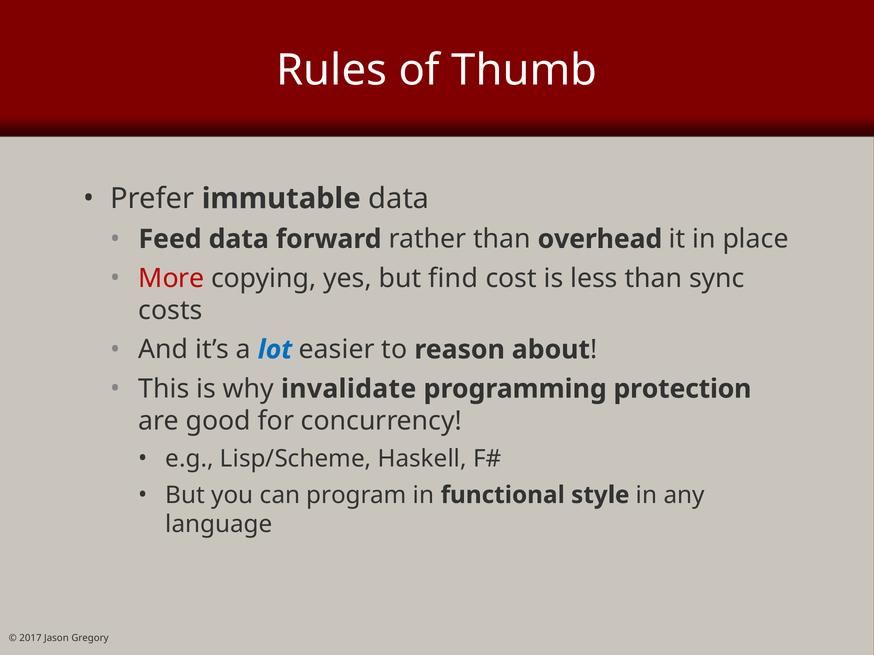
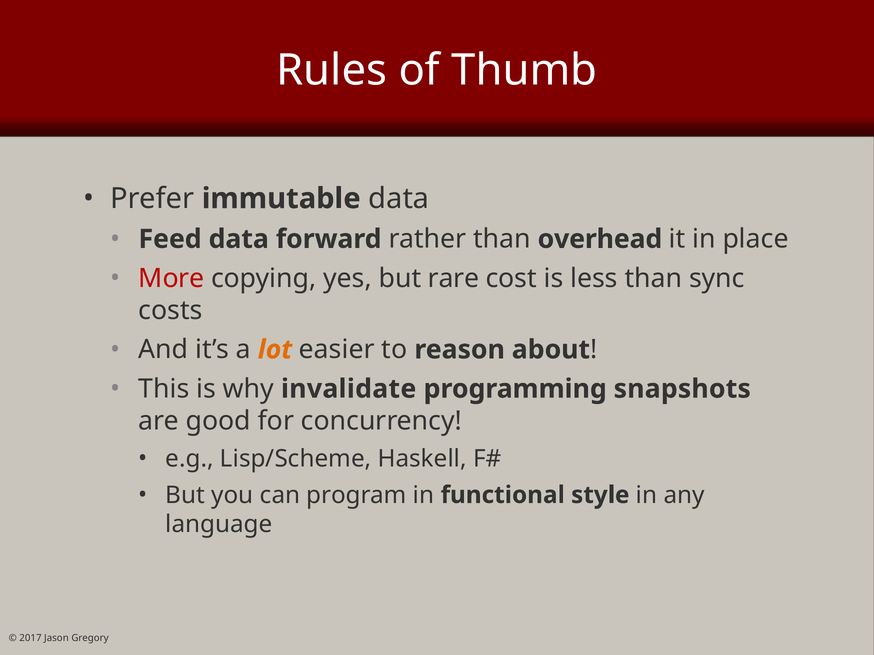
find: find -> rare (453, 279)
lot colour: blue -> orange (275, 350)
protection: protection -> snapshots (682, 389)
